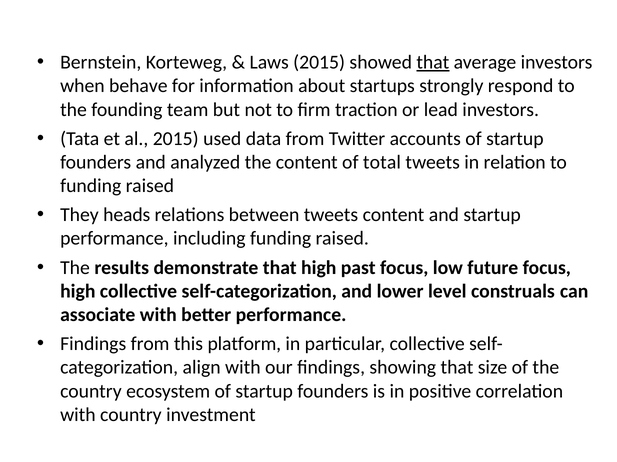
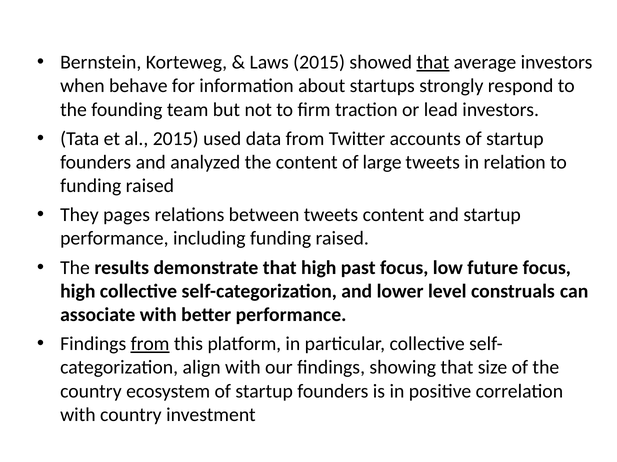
total: total -> large (382, 162)
heads: heads -> pages (127, 215)
from underline: none -> present (150, 344)
